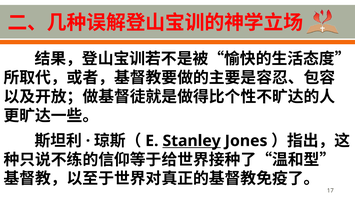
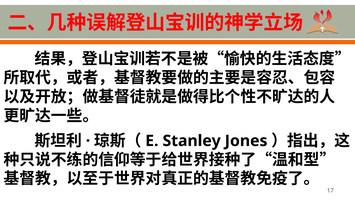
Stanley underline: present -> none (192, 141)
